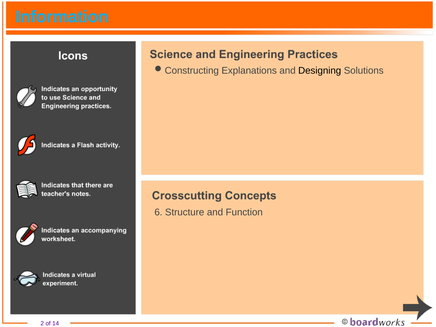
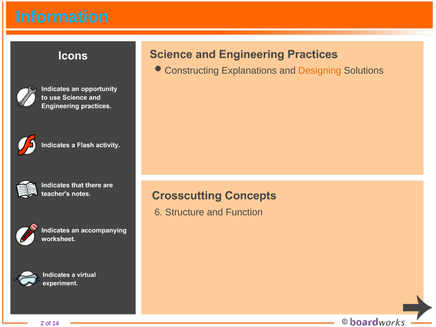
Designing colour: black -> orange (320, 71)
